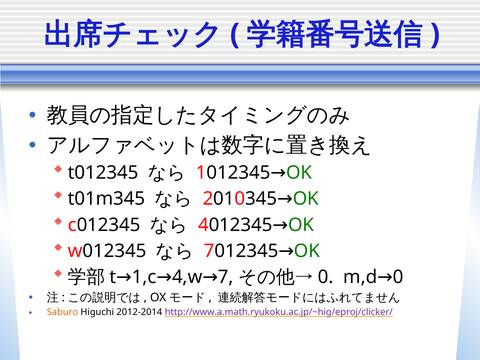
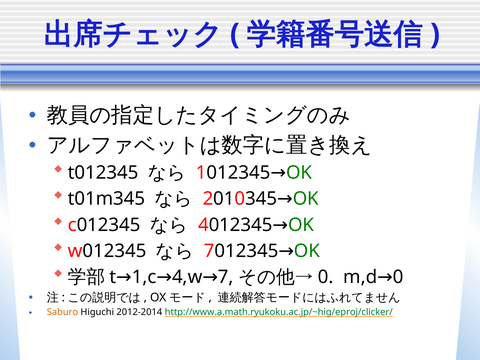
http://www.a.math.ryukoku.ac.jp/~hig/eproj/clicker/ colour: purple -> green (279, 312)
